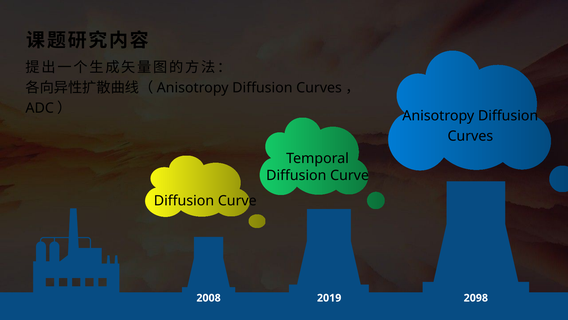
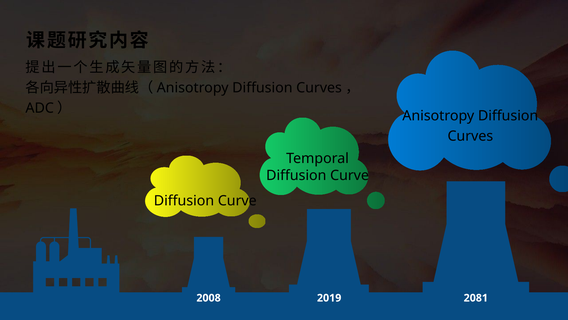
2098: 2098 -> 2081 (476, 298)
